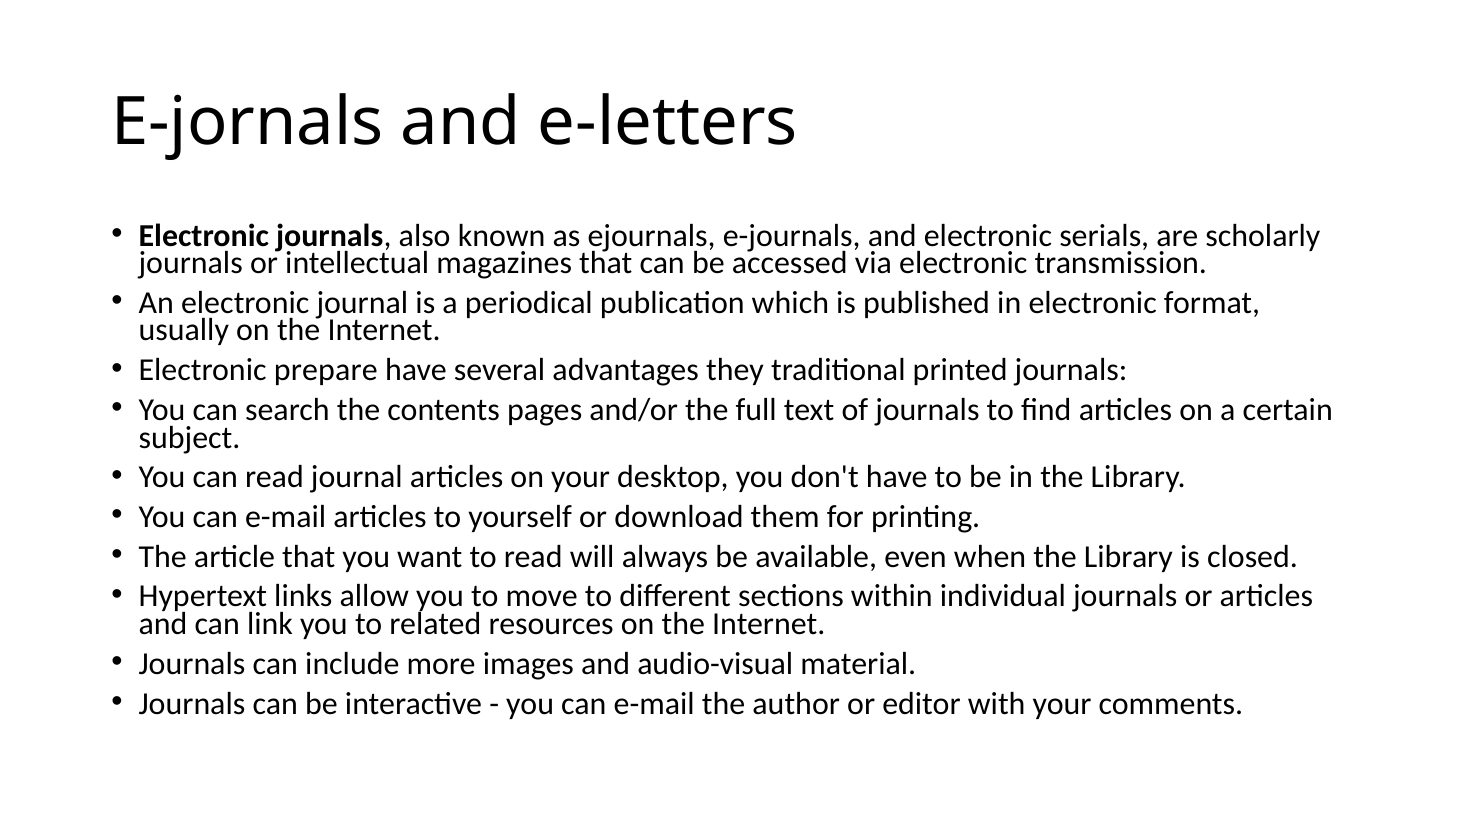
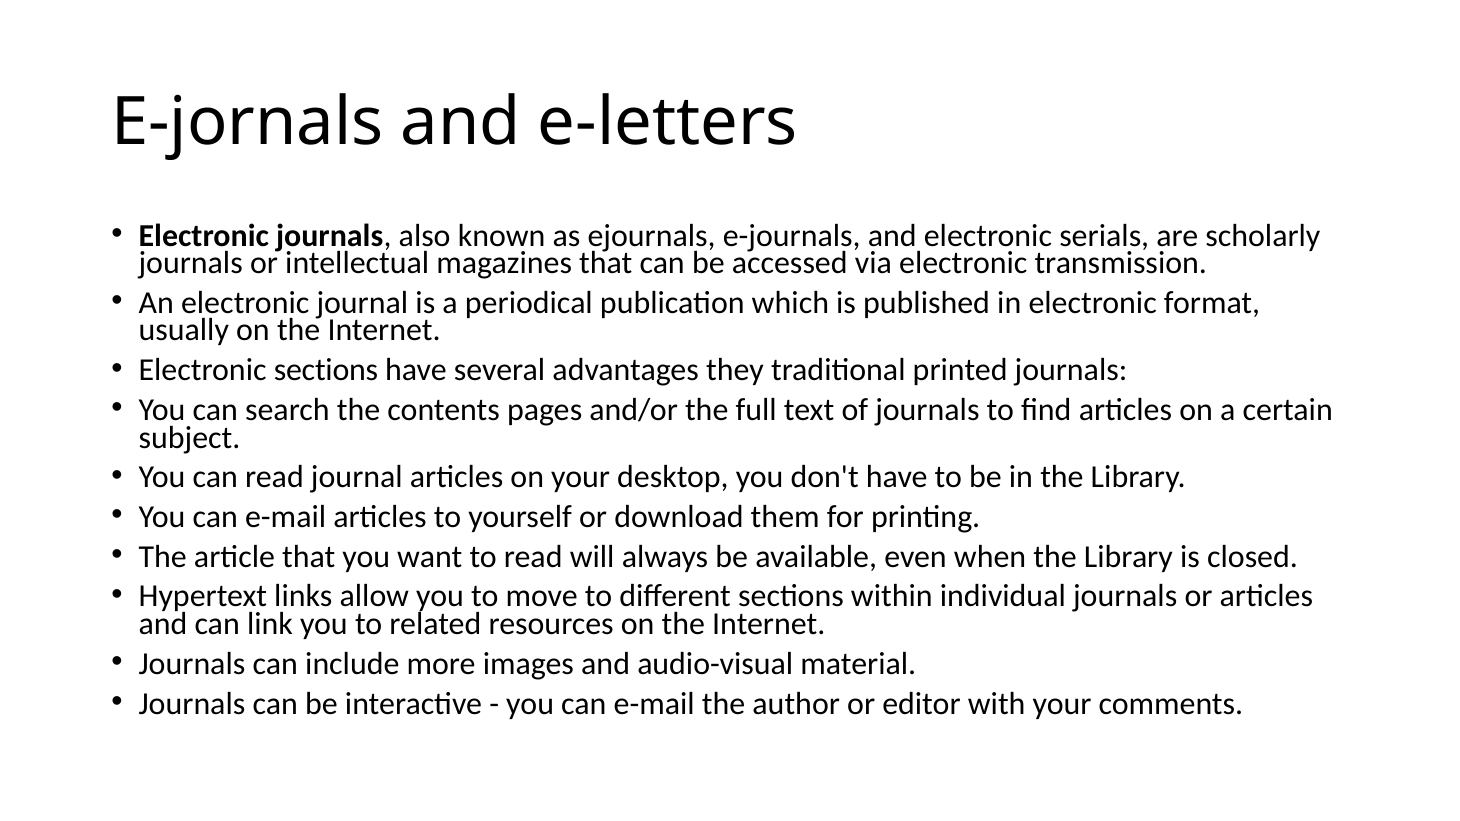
Electronic prepare: prepare -> sections (326, 370)
